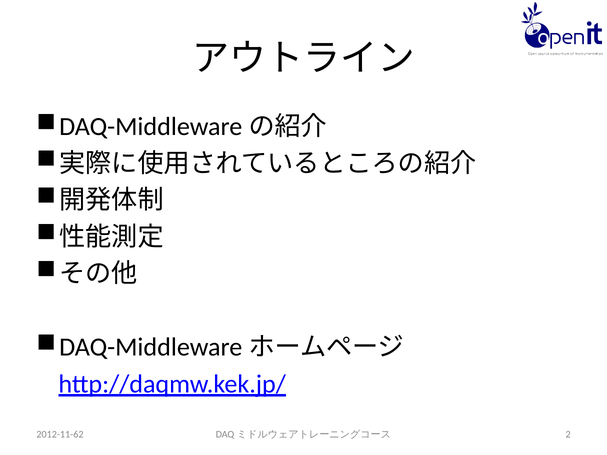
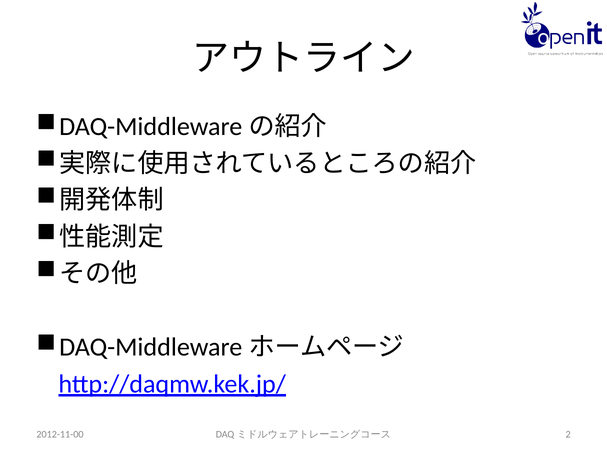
2012-11-62: 2012-11-62 -> 2012-11-00 (60, 435)
